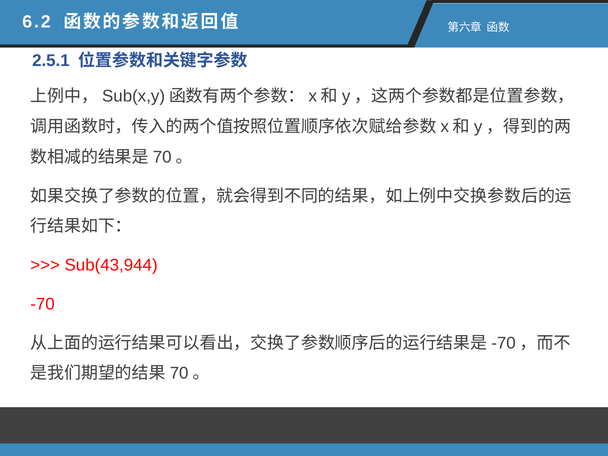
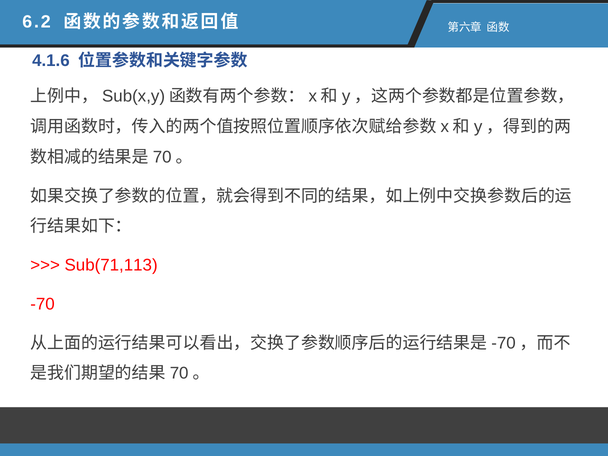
2.5.1: 2.5.1 -> 4.1.6 (51, 61)
Sub(43,944: Sub(43,944 -> Sub(71,113 (111, 265)
